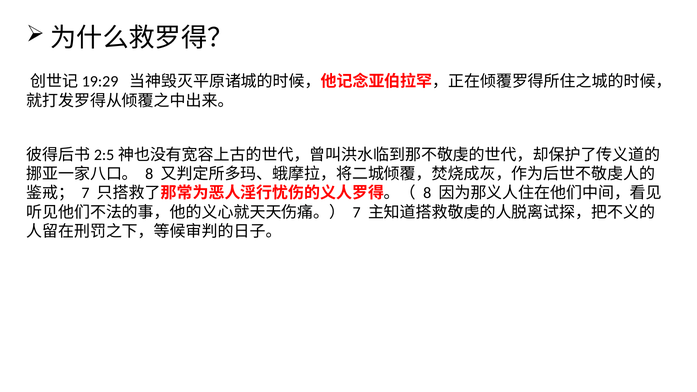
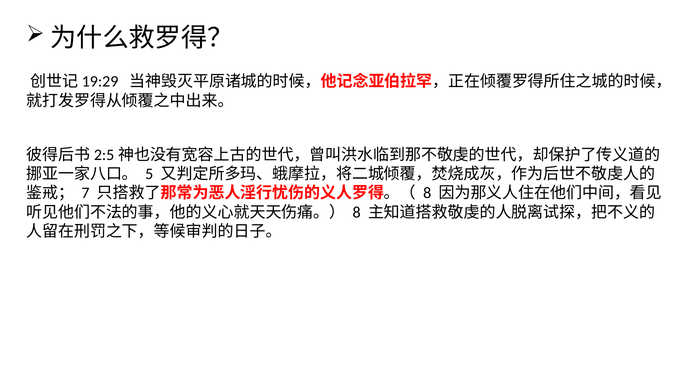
8: 8 -> 5 (149, 174)
7: 7 -> 8 (357, 212)
